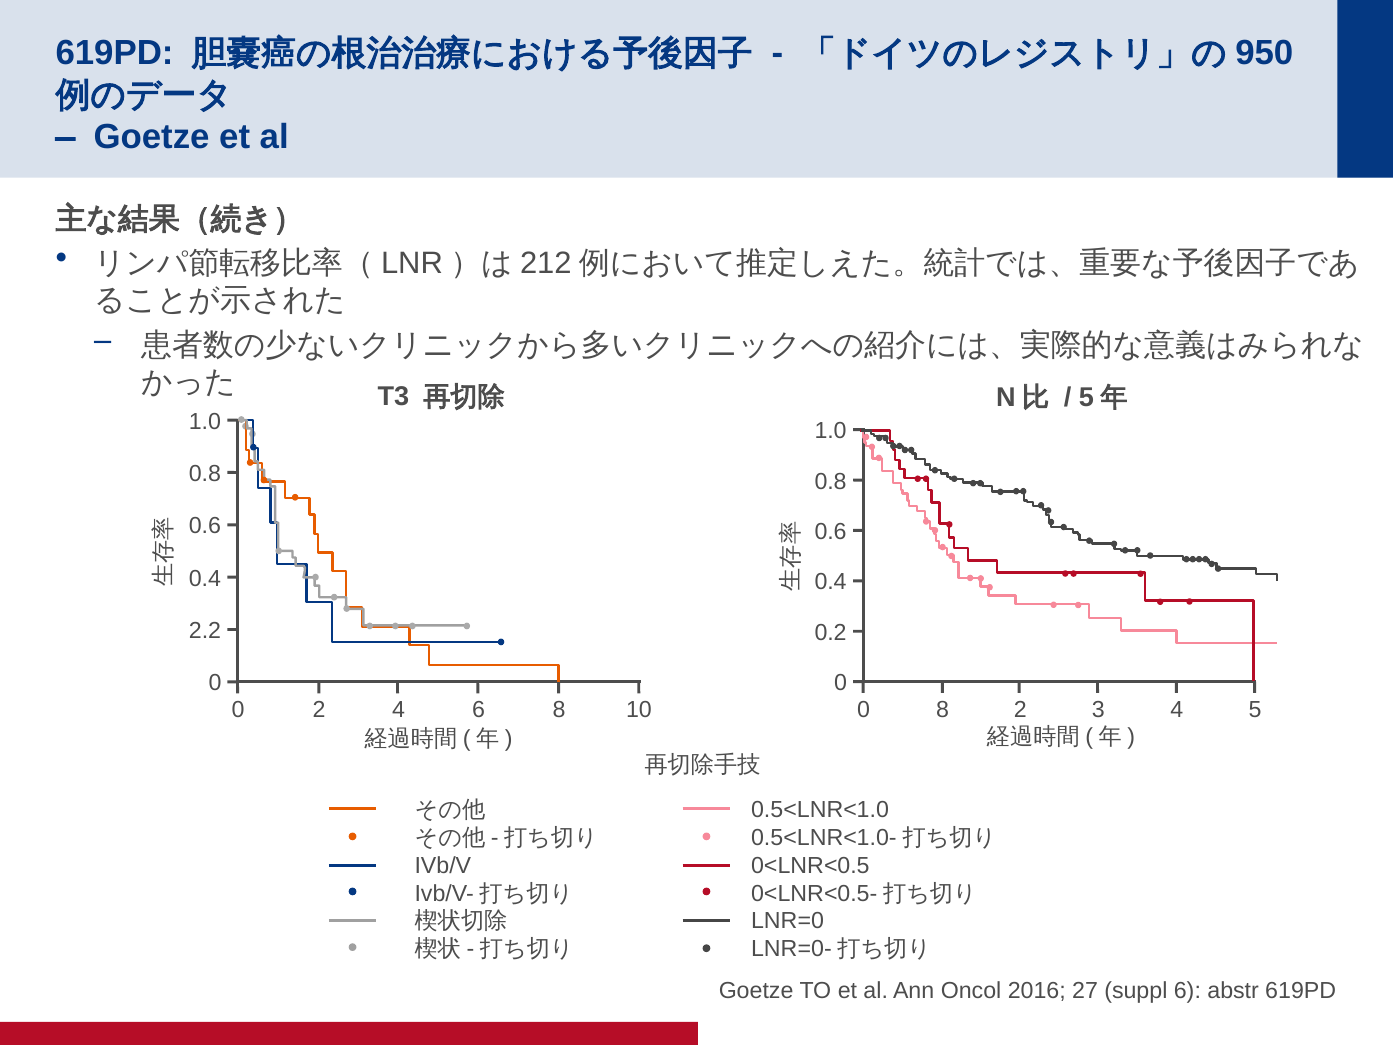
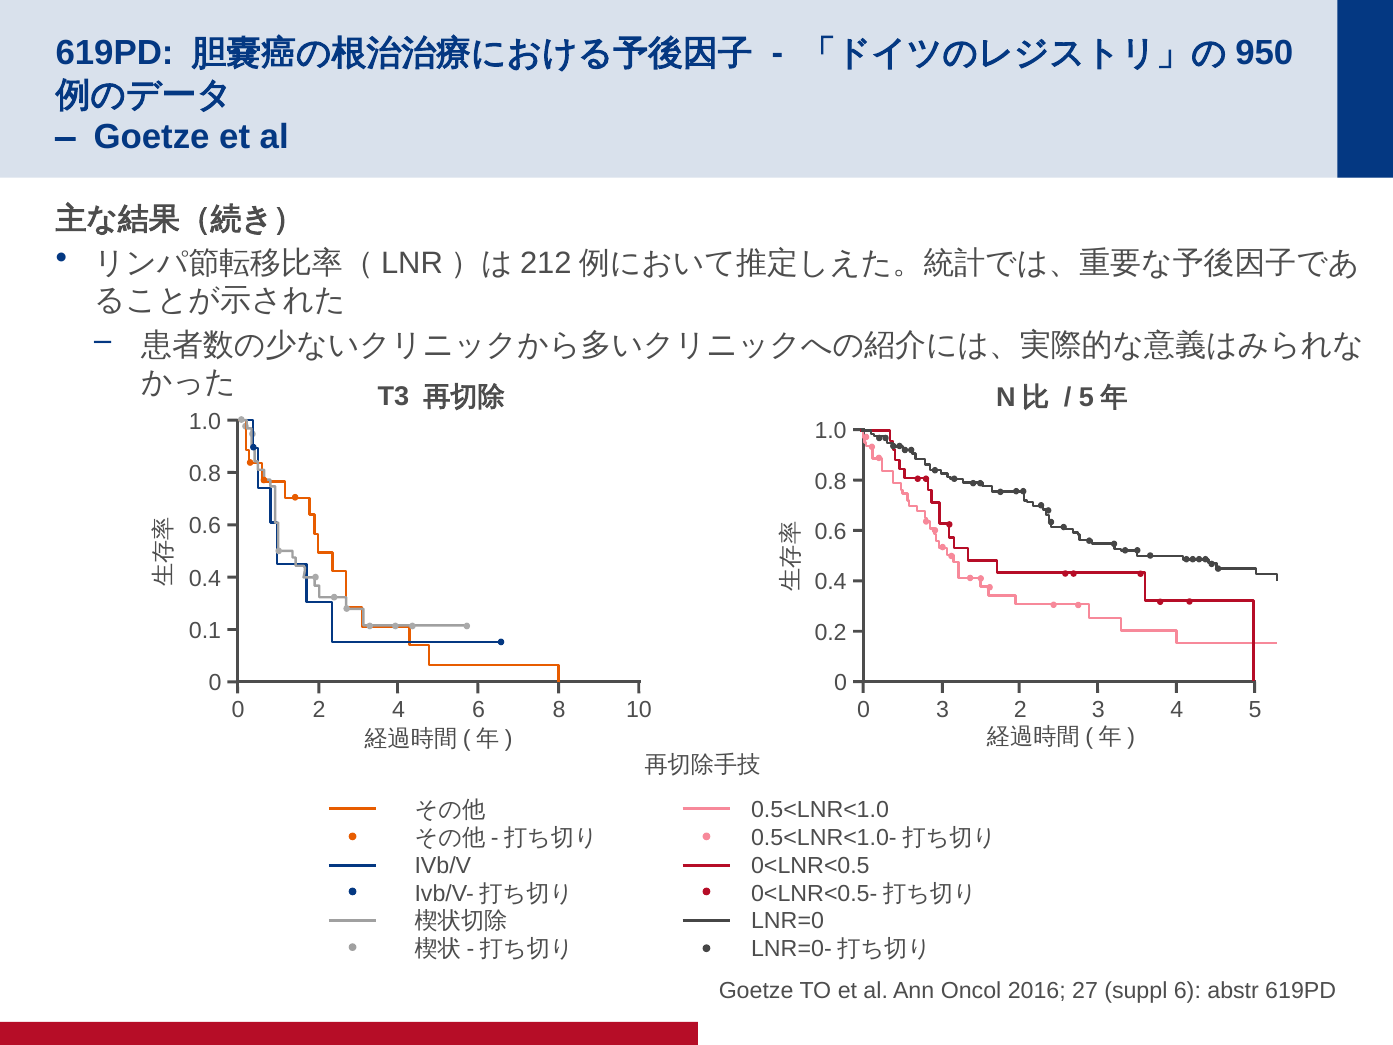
2.2: 2.2 -> 0.1 (205, 631)
0 8: 8 -> 3 (943, 709)
